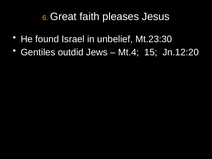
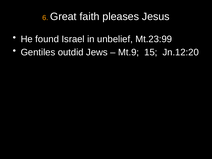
Mt.23:30: Mt.23:30 -> Mt.23:99 (154, 39)
Mt.4: Mt.4 -> Mt.9 (129, 52)
